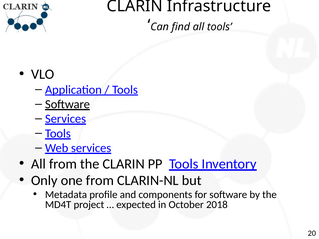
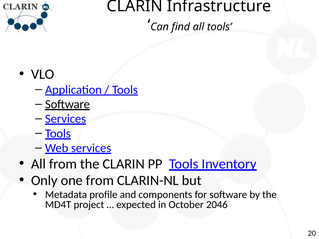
2018: 2018 -> 2046 (217, 205)
